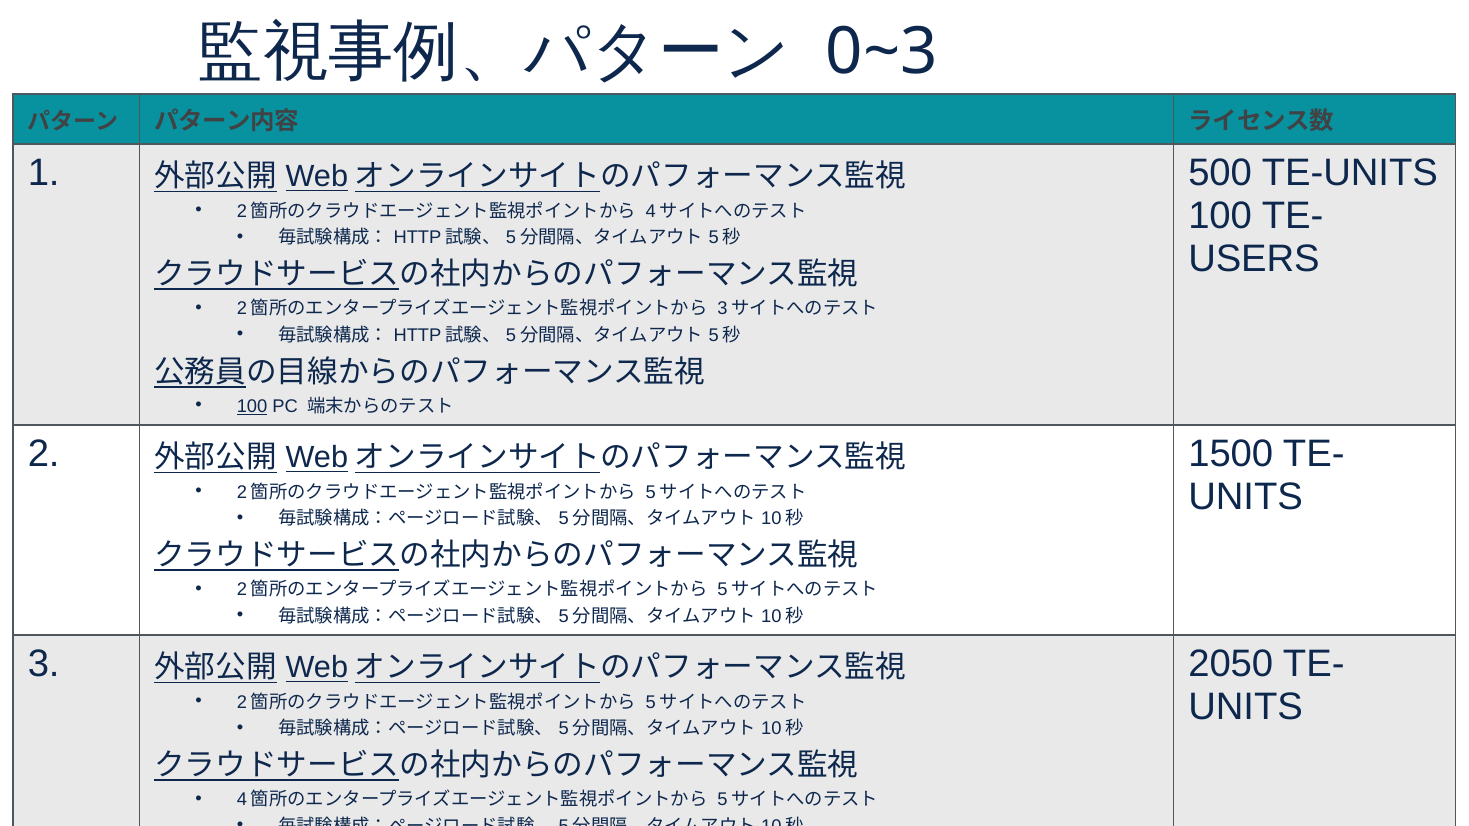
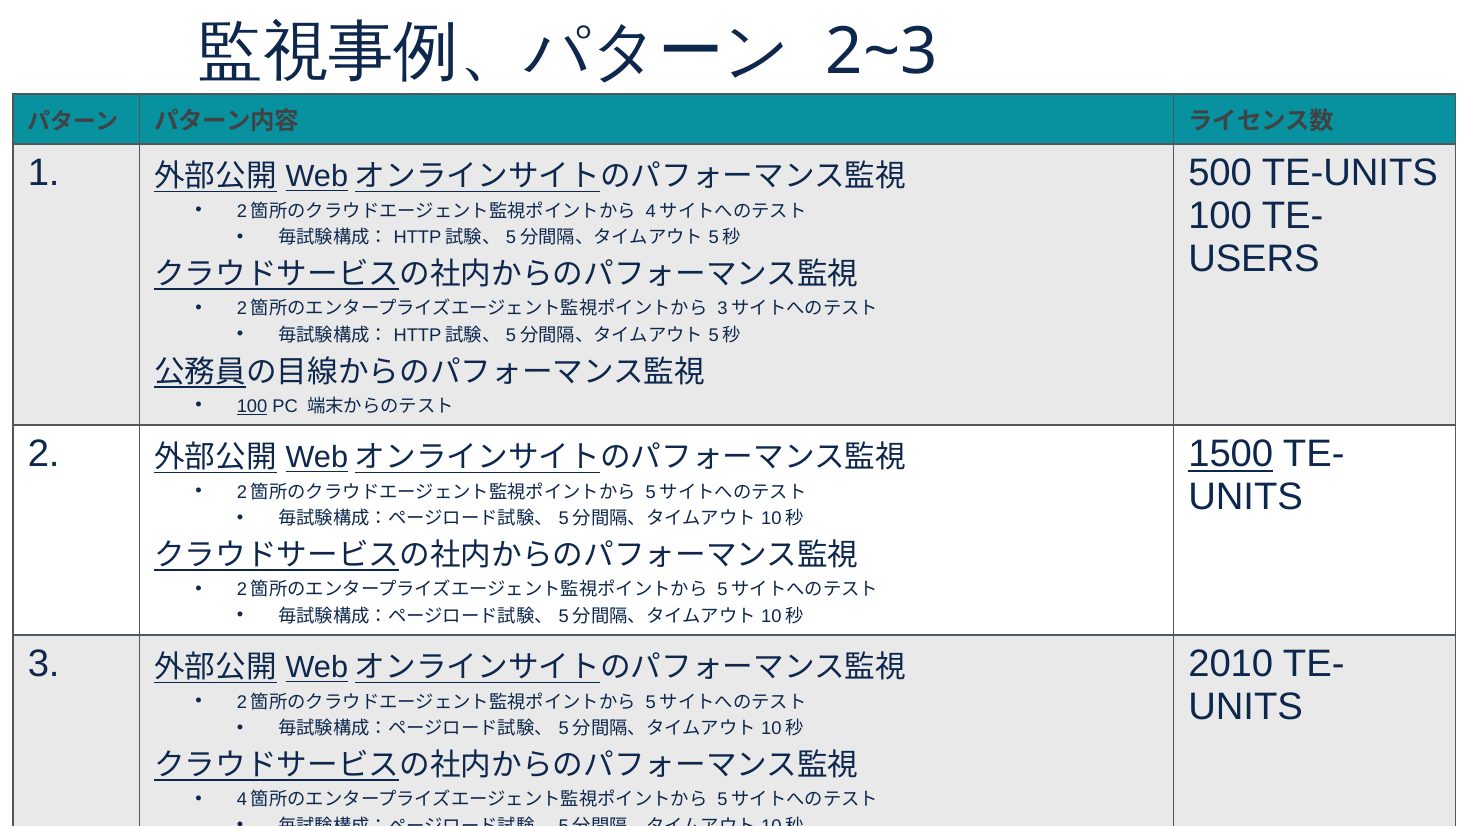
0~3: 0~3 -> 2~3 (882, 52)
1500 underline: none -> present (1231, 454)
2050: 2050 -> 2010 (1231, 665)
